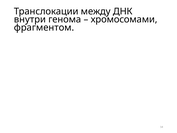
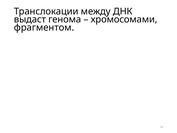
внутри: внутри -> выдаст (30, 19)
